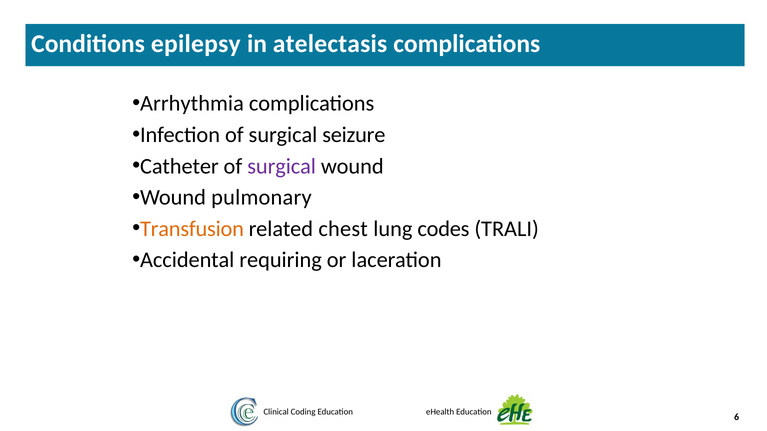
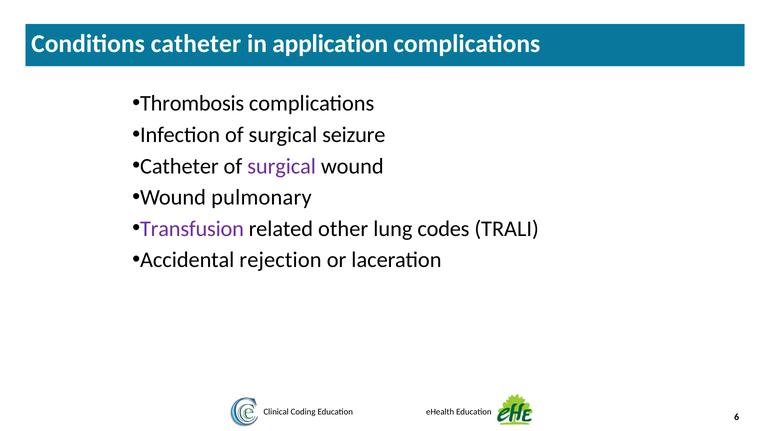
Conditions epilepsy: epilepsy -> catheter (196, 44)
atelectasis: atelectasis -> application (330, 44)
Arrhythmia: Arrhythmia -> Thrombosis (192, 104)
Transfusion colour: orange -> purple (192, 229)
chest: chest -> other (343, 229)
requiring: requiring -> rejection (280, 260)
